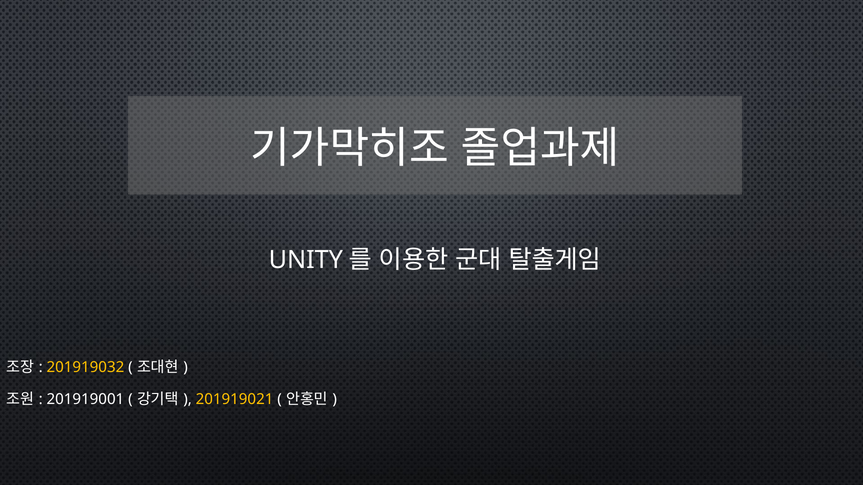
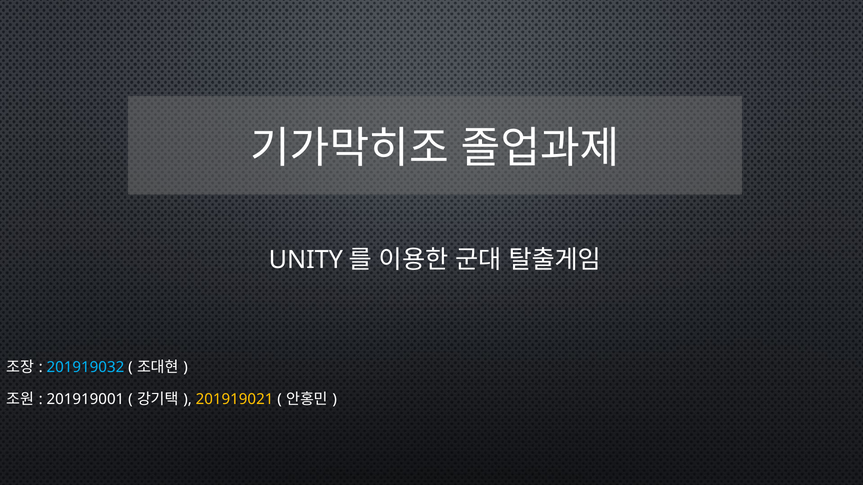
201919032 colour: yellow -> light blue (85, 368)
